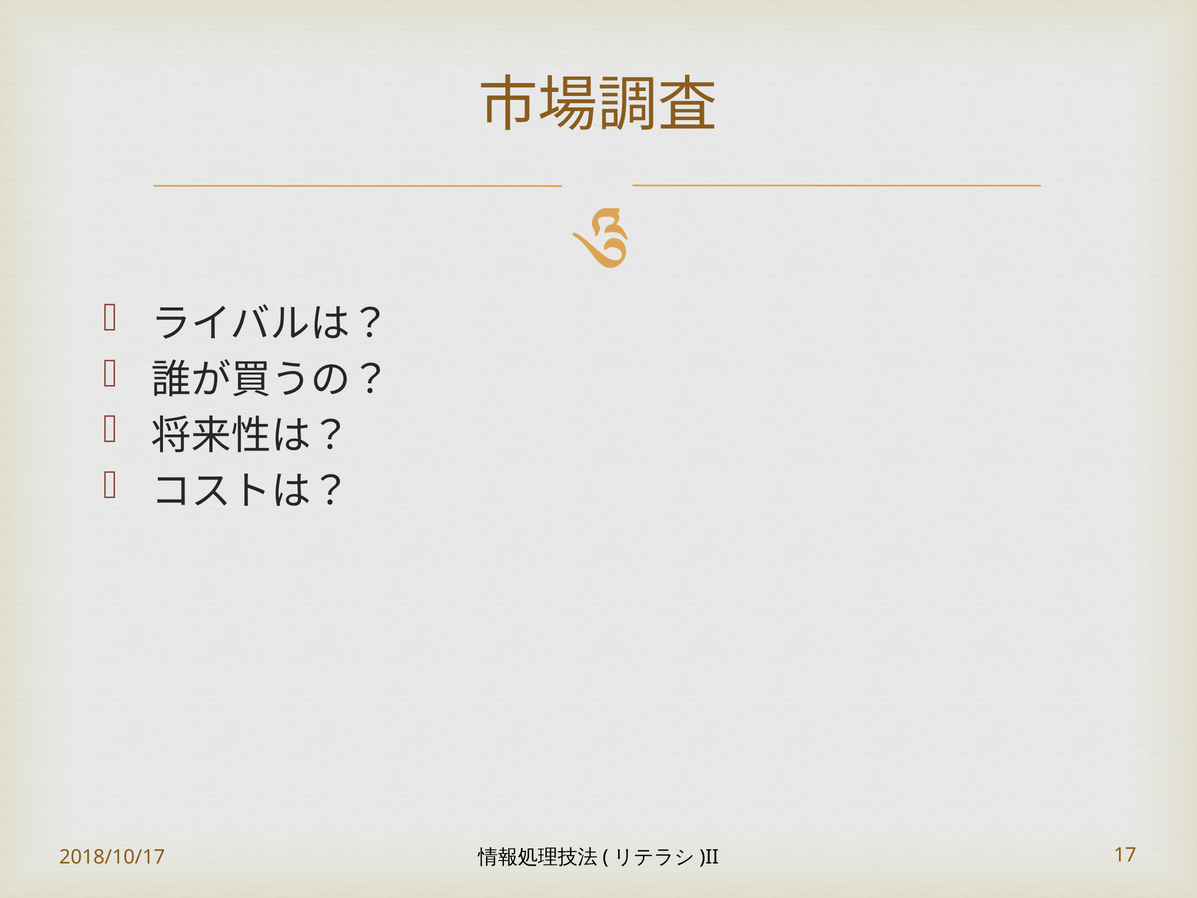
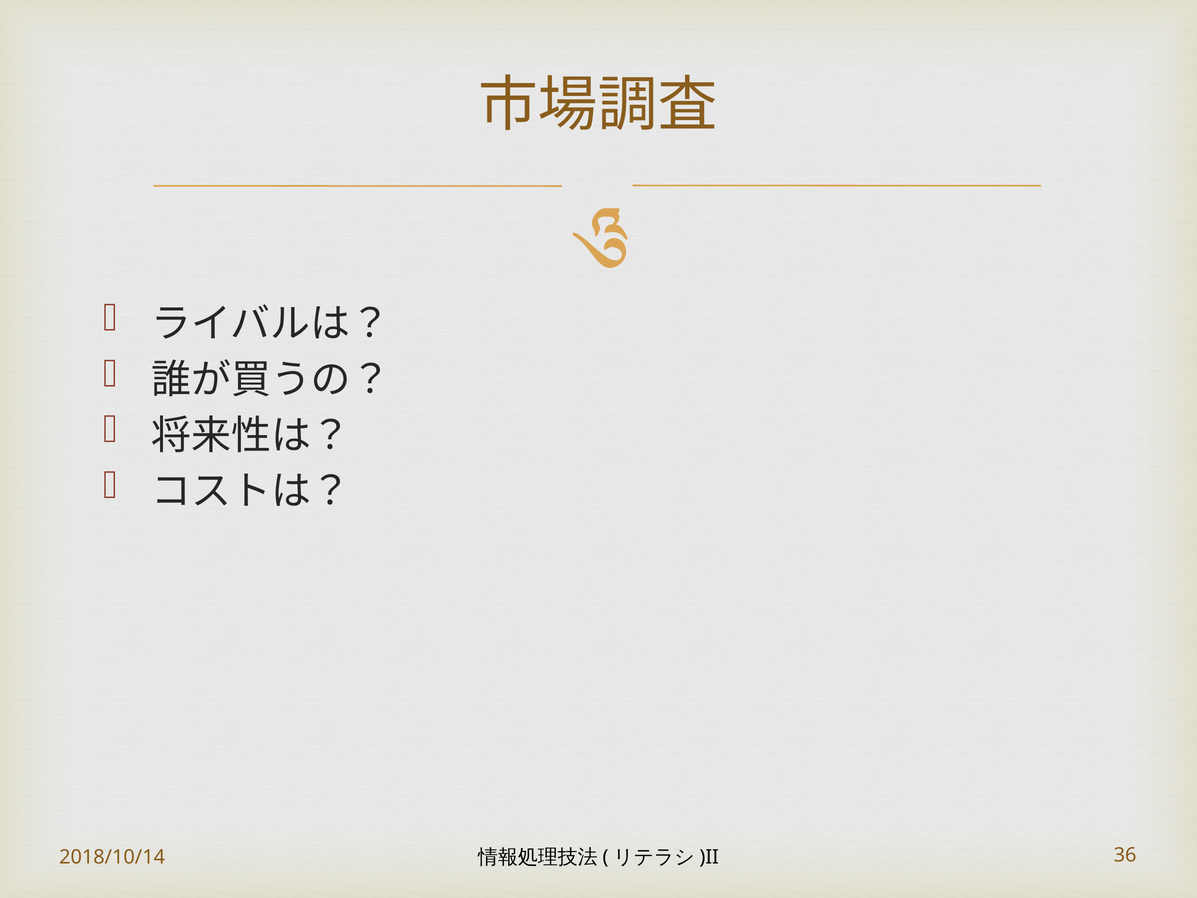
2018/10/17: 2018/10/17 -> 2018/10/14 (112, 857)
17: 17 -> 36 (1125, 855)
